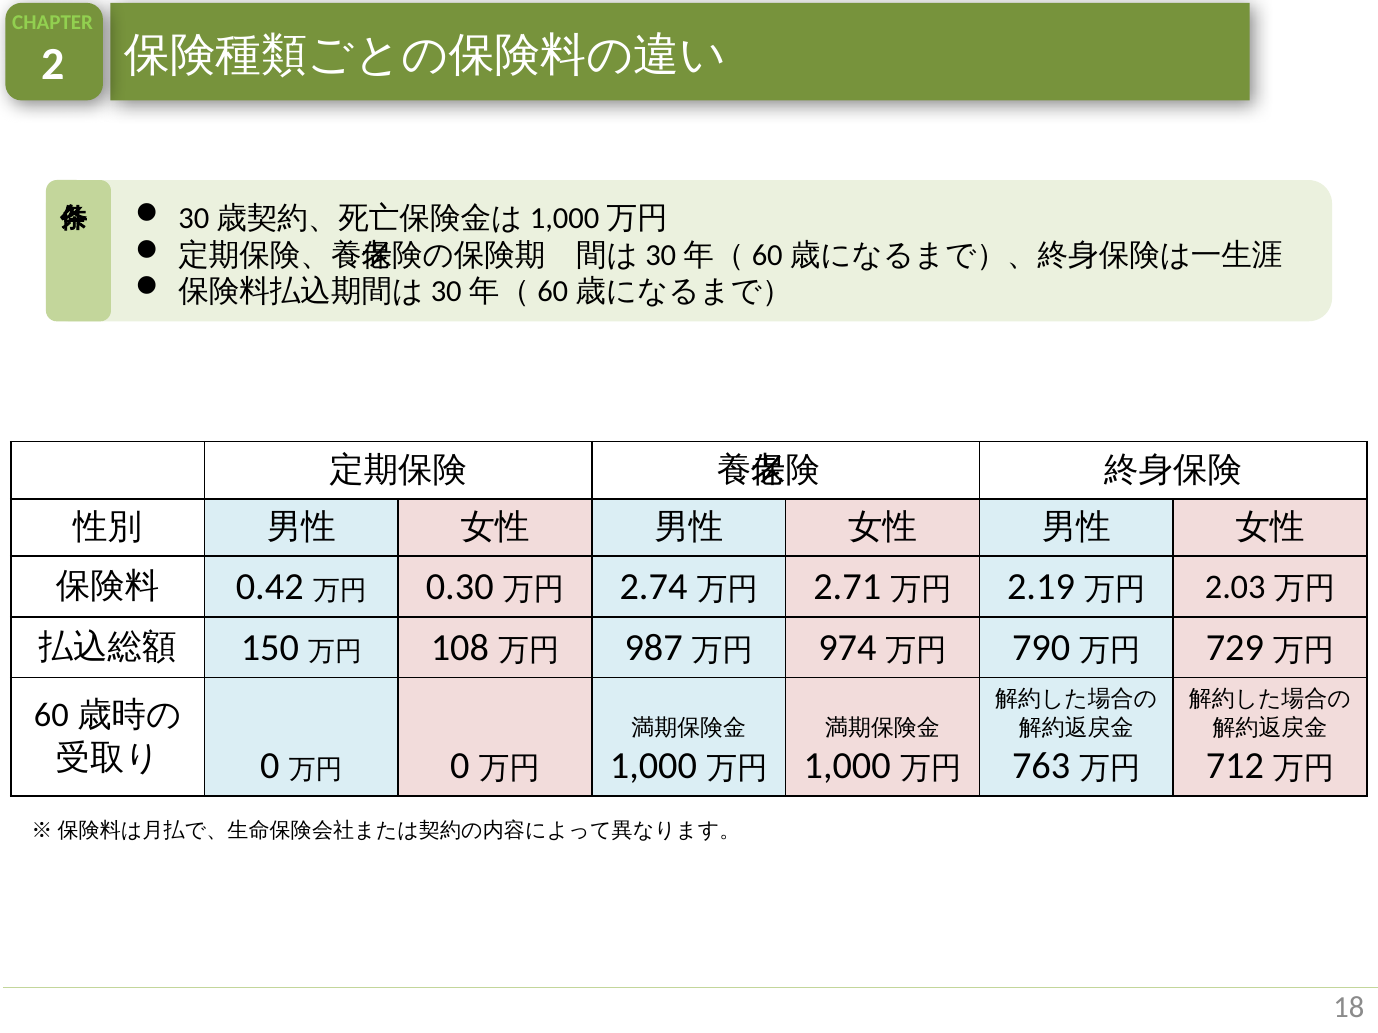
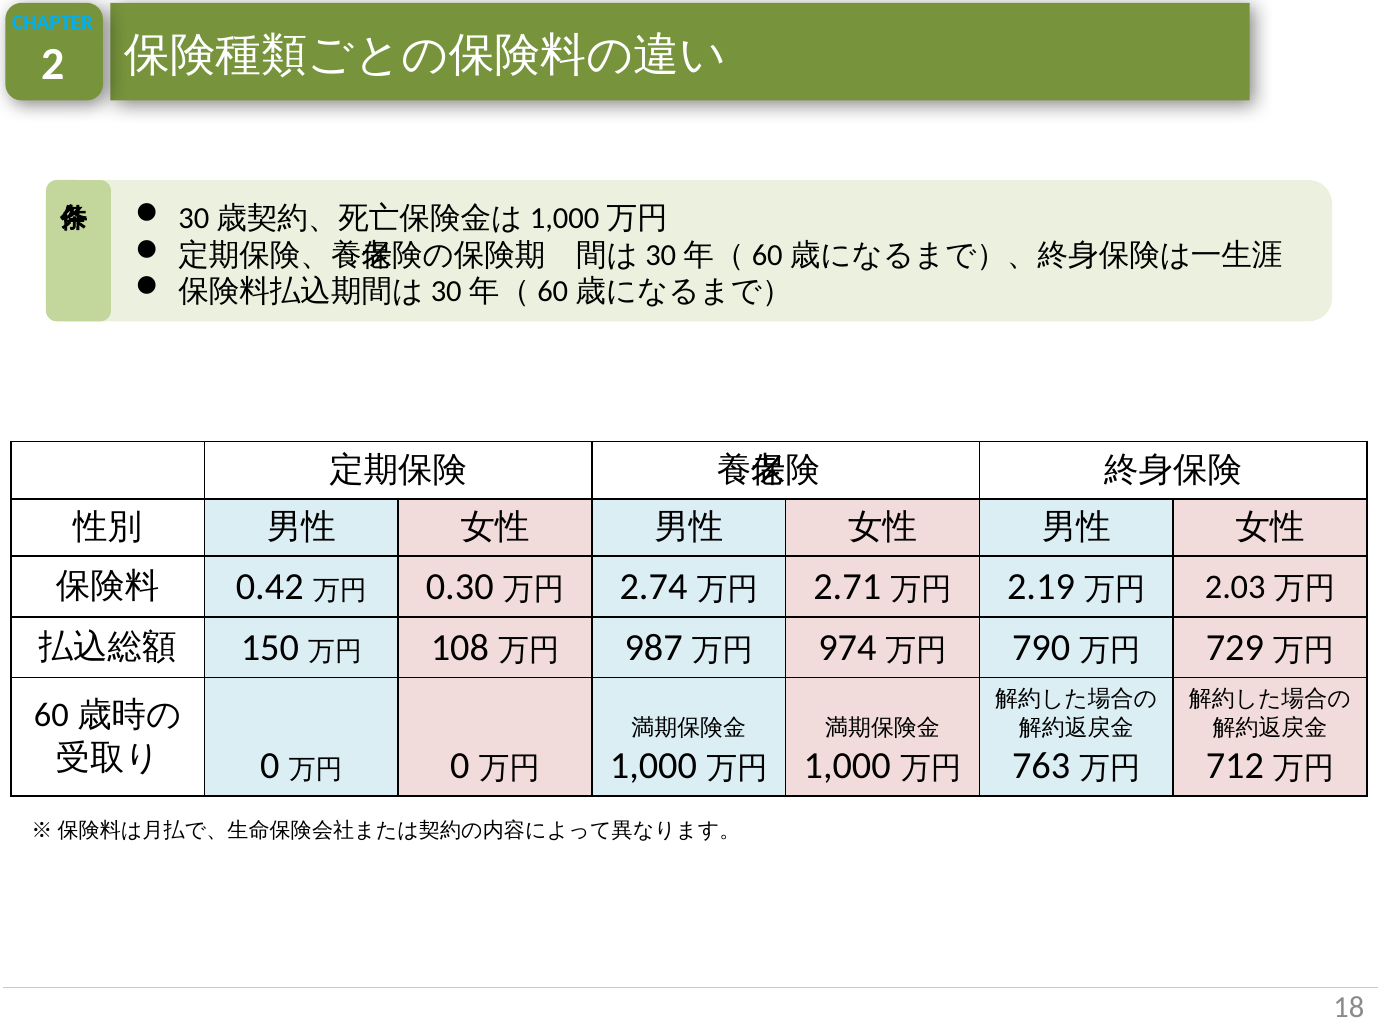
CHAPTER colour: light green -> light blue (53, 23)
